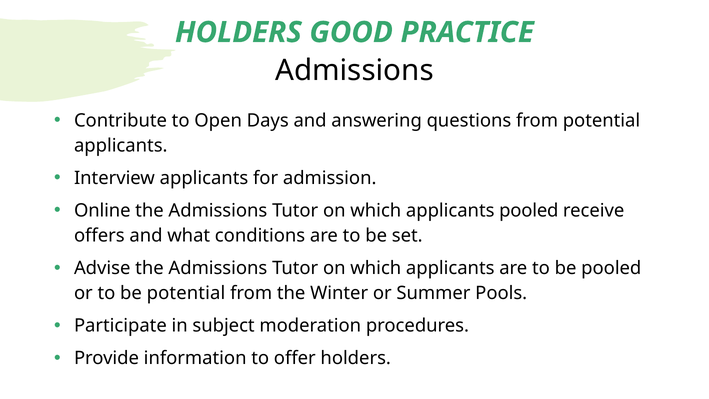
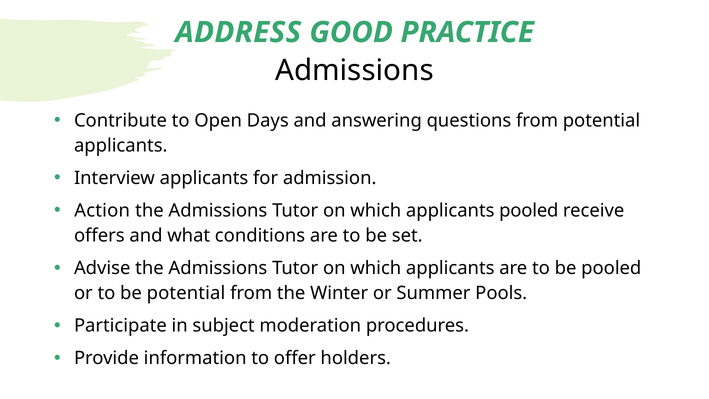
HOLDERS: HOLDERS -> ADDRESS (238, 32)
Online: Online -> Action (102, 210)
